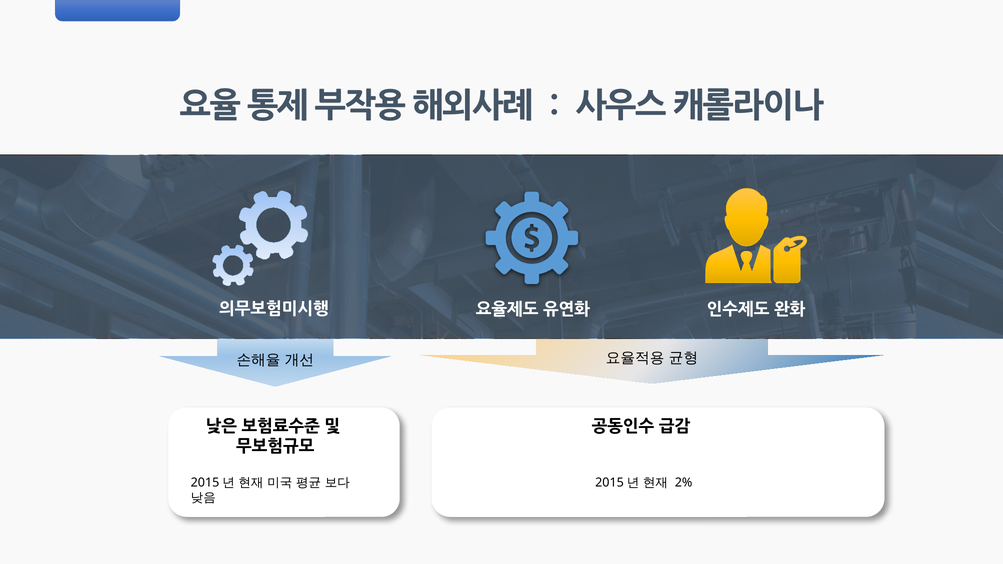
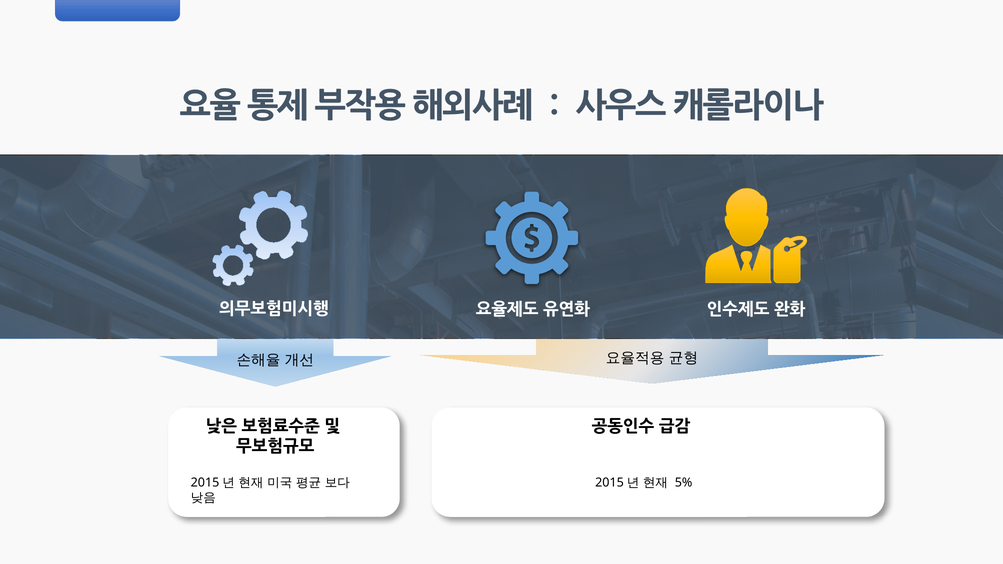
2%: 2% -> 5% (684, 483)
